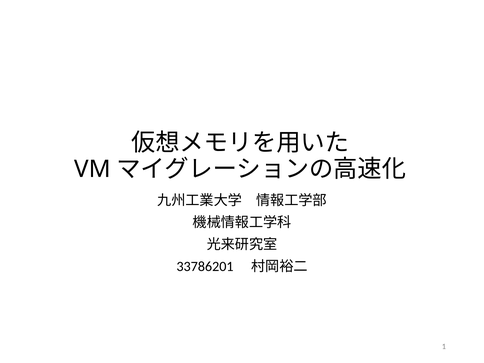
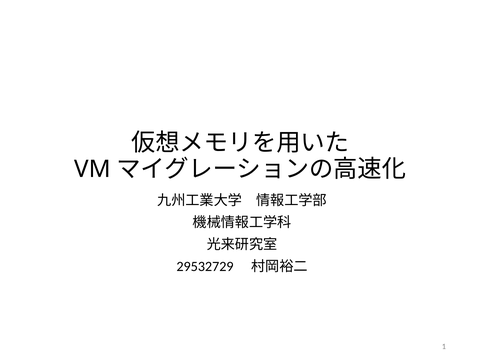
33786201: 33786201 -> 29532729 (205, 267)
